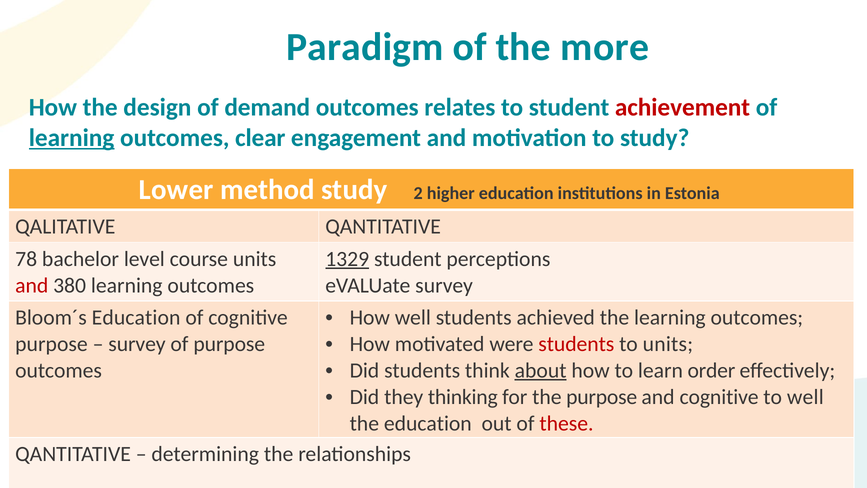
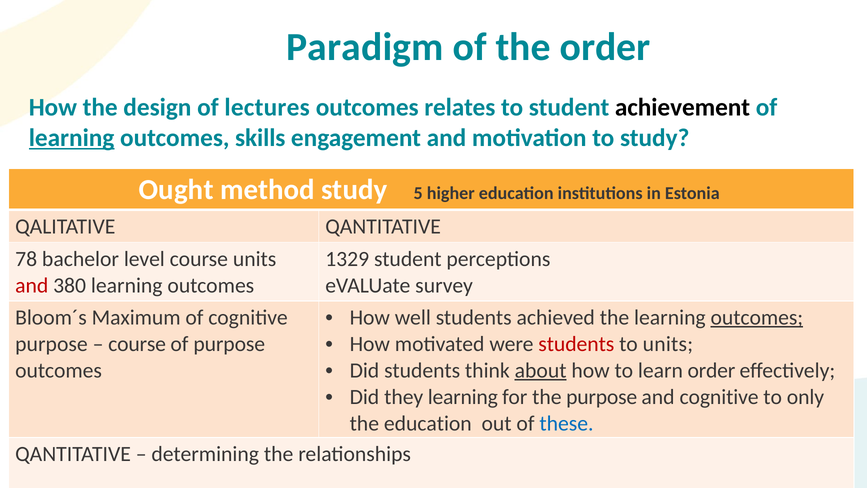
the more: more -> order (605, 47)
demand: demand -> lectures (267, 107)
achievement colour: red -> black (683, 107)
clear: clear -> skills (260, 138)
Lower: Lower -> Ought (176, 190)
2: 2 -> 5 (418, 193)
1329 underline: present -> none (347, 259)
outcomes underline: none -> present (757, 317)
Bloom´s Education: Education -> Maximum (136, 317)
survey: survey -> course (137, 344)
they thinking: thinking -> learning (463, 397)
to well: well -> only (805, 397)
these colour: red -> blue (566, 423)
